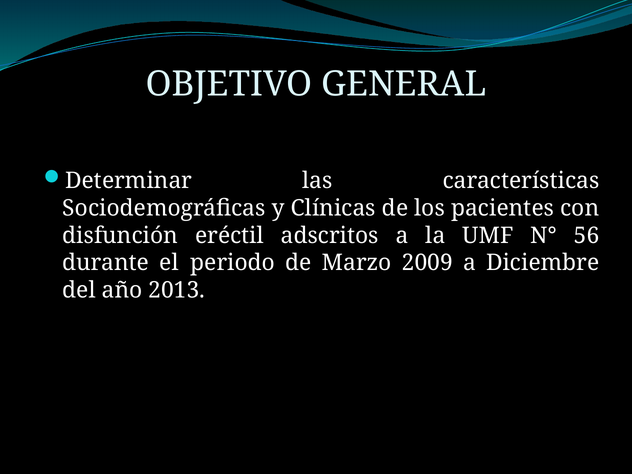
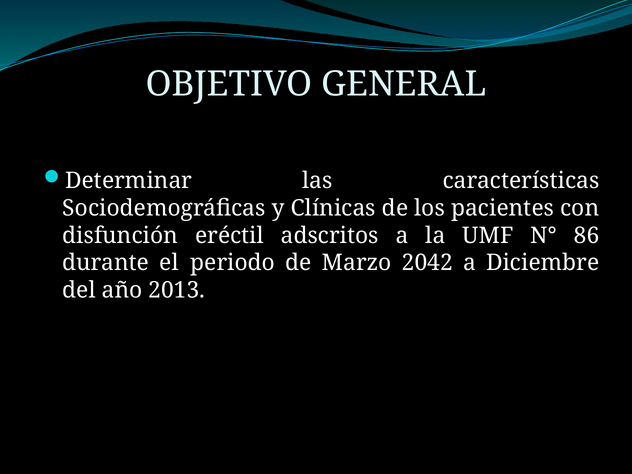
56: 56 -> 86 (587, 235)
2009: 2009 -> 2042 (427, 263)
